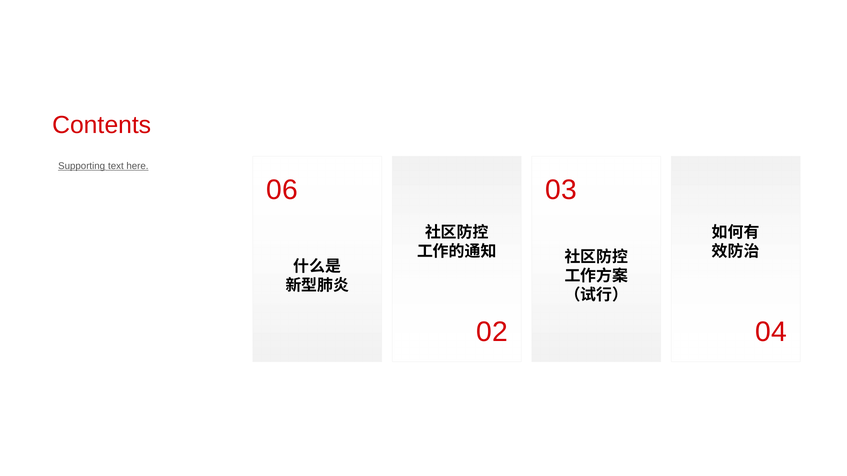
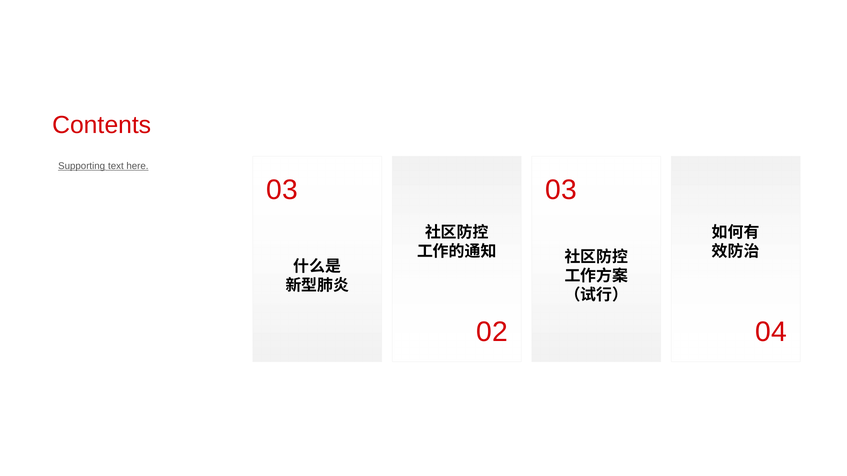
6: 6 -> 3 (290, 190)
